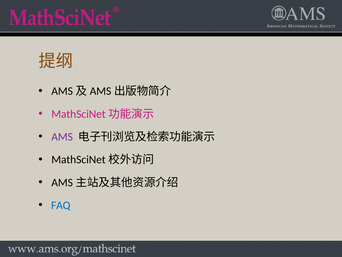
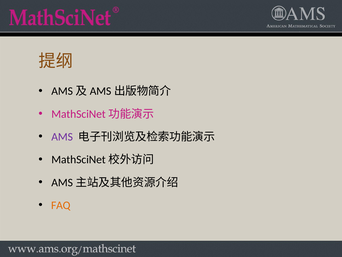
FAQ colour: blue -> orange (61, 205)
